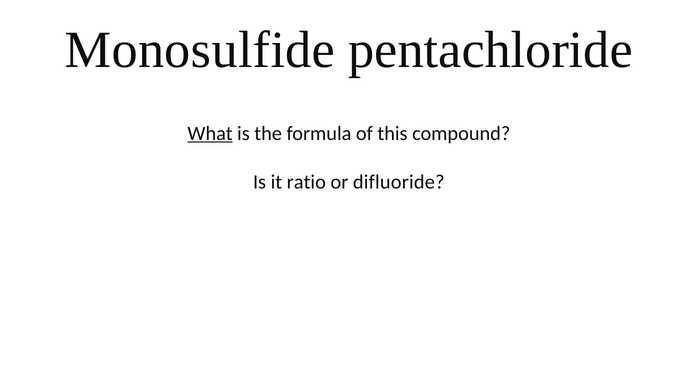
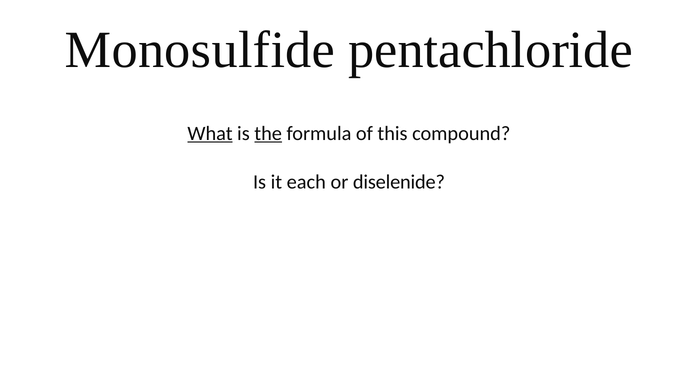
the underline: none -> present (268, 134)
ratio: ratio -> each (306, 182)
difluoride: difluoride -> diselenide (399, 182)
